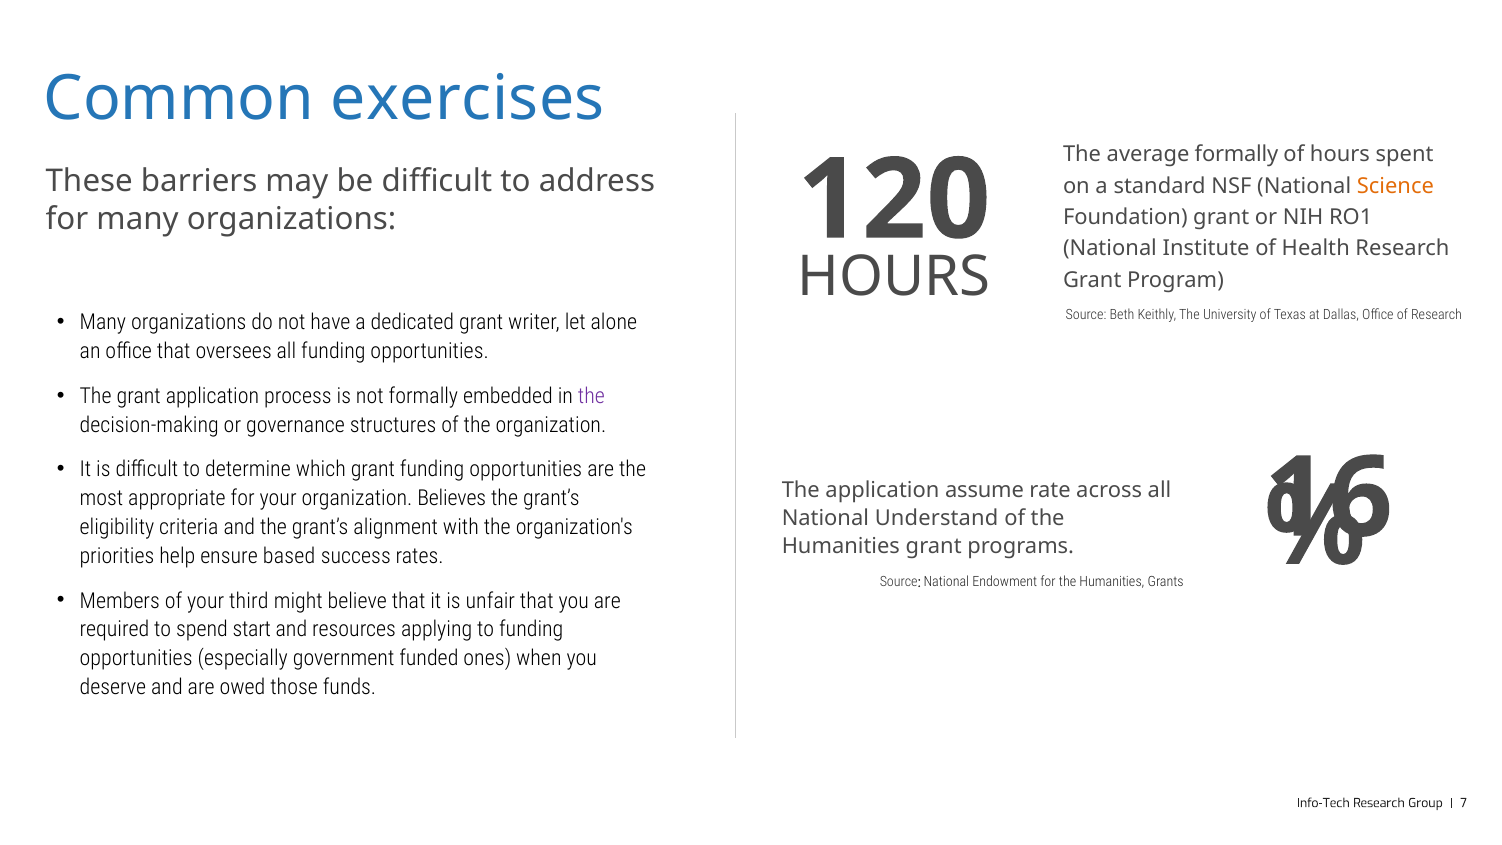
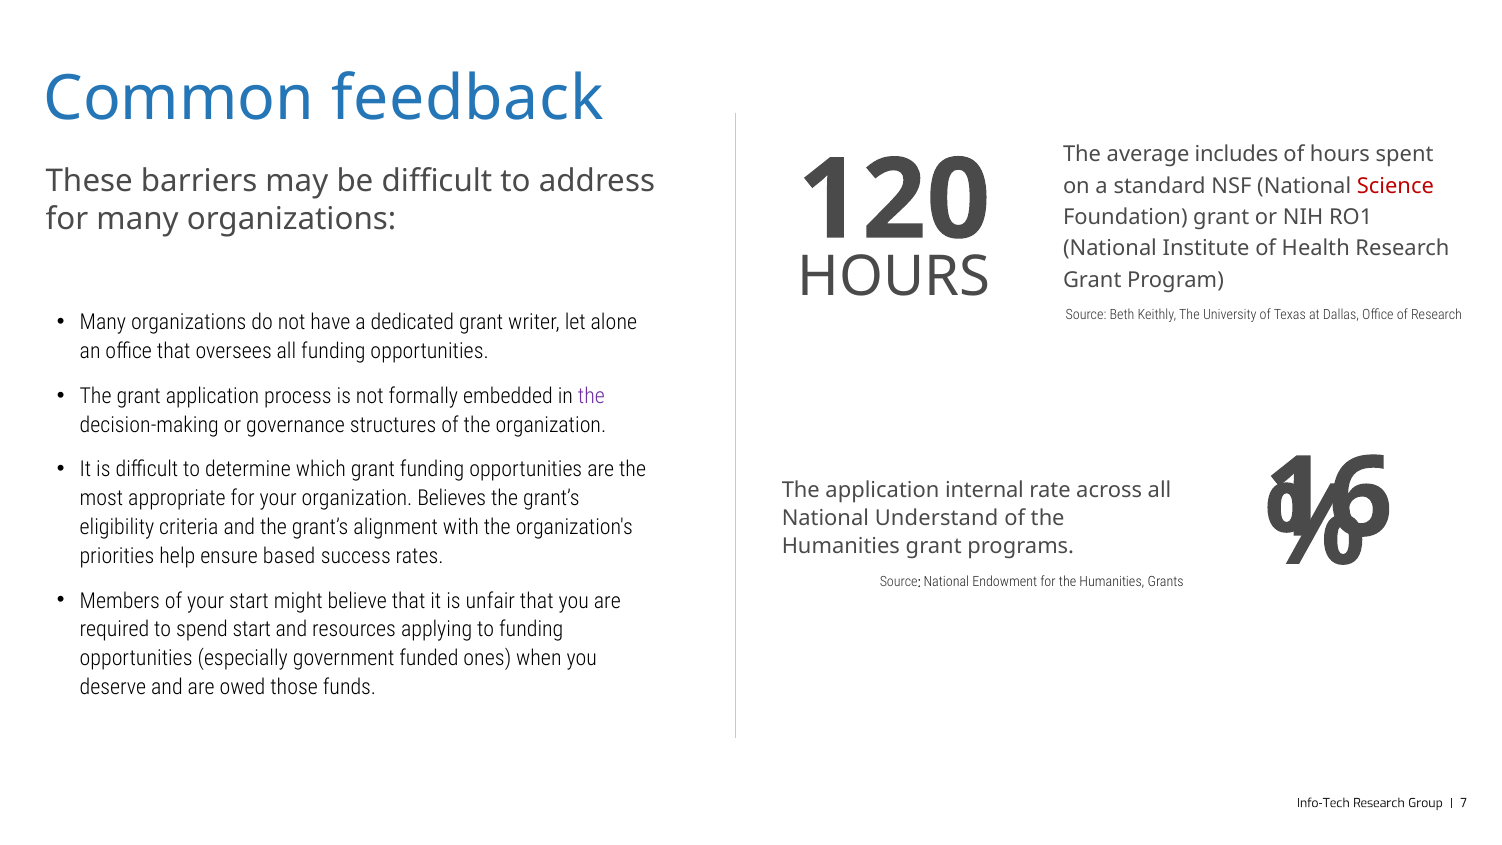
exercises: exercises -> feedback (467, 99)
average formally: formally -> includes (1237, 155)
Science colour: orange -> red (1395, 186)
assume: assume -> internal (985, 490)
your third: third -> start (249, 601)
